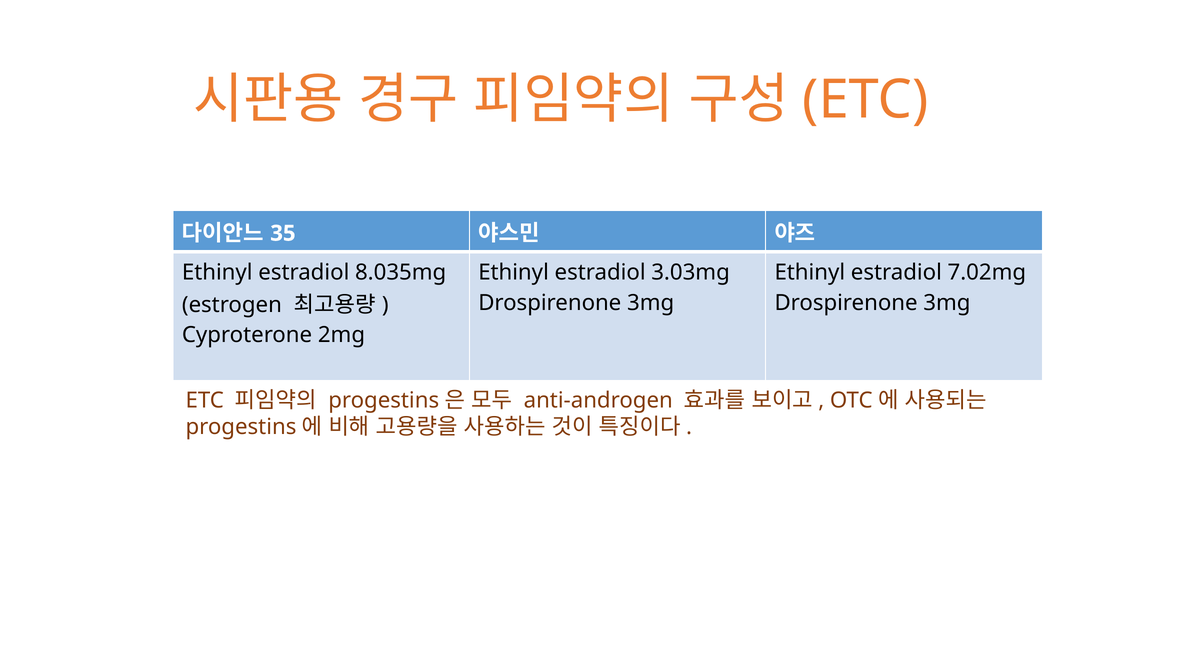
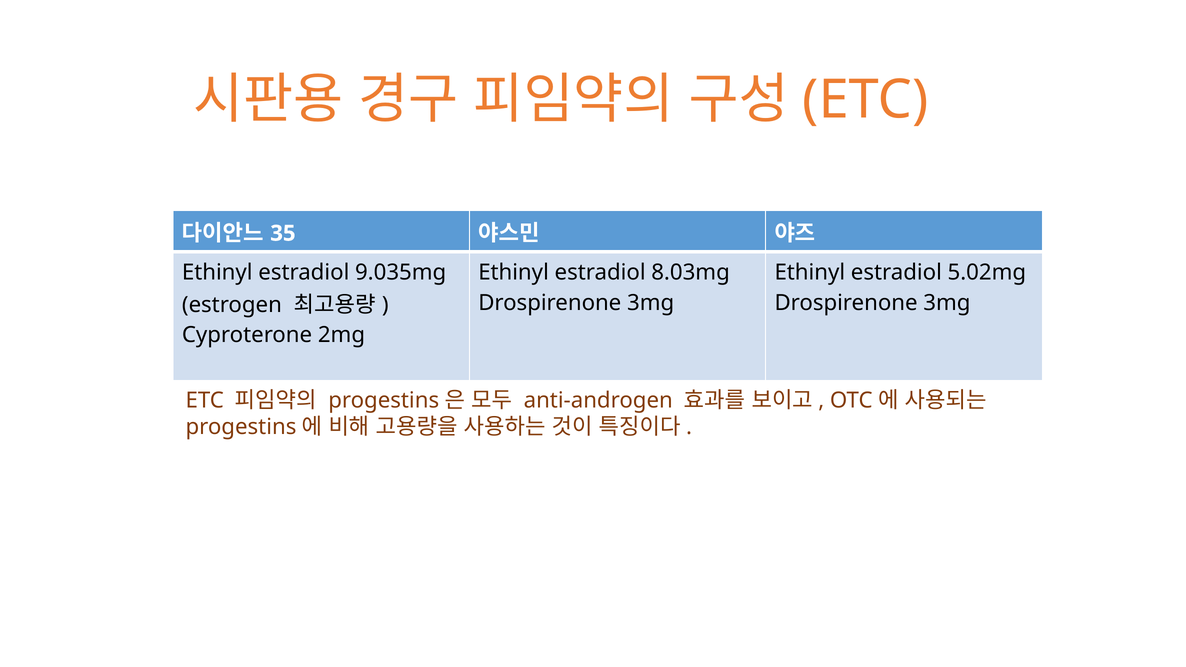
8.035mg: 8.035mg -> 9.035mg (401, 273)
3.03mg: 3.03mg -> 8.03mg (691, 273)
7.02mg: 7.02mg -> 5.02mg (987, 273)
